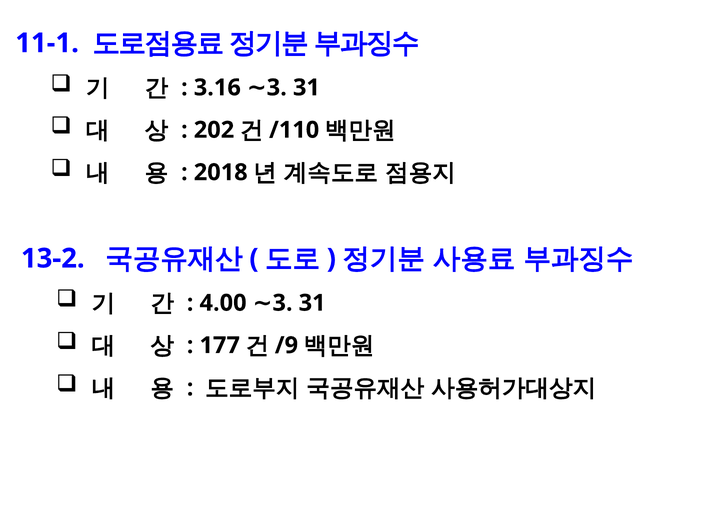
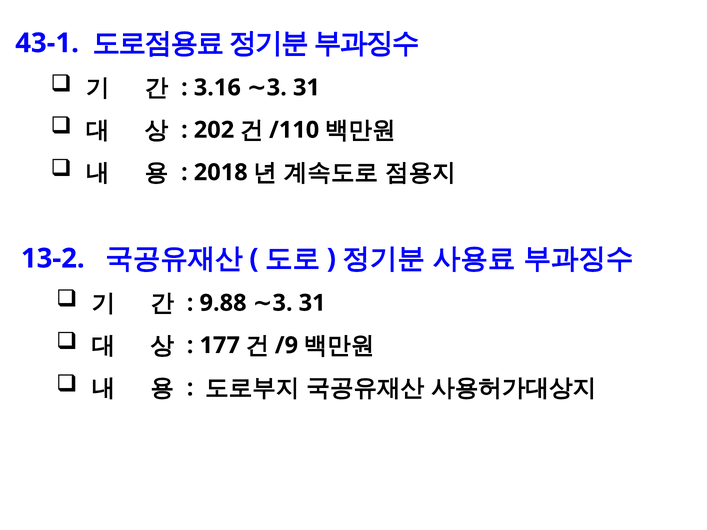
11-1: 11-1 -> 43-1 (47, 43)
4.00: 4.00 -> 9.88 (223, 303)
